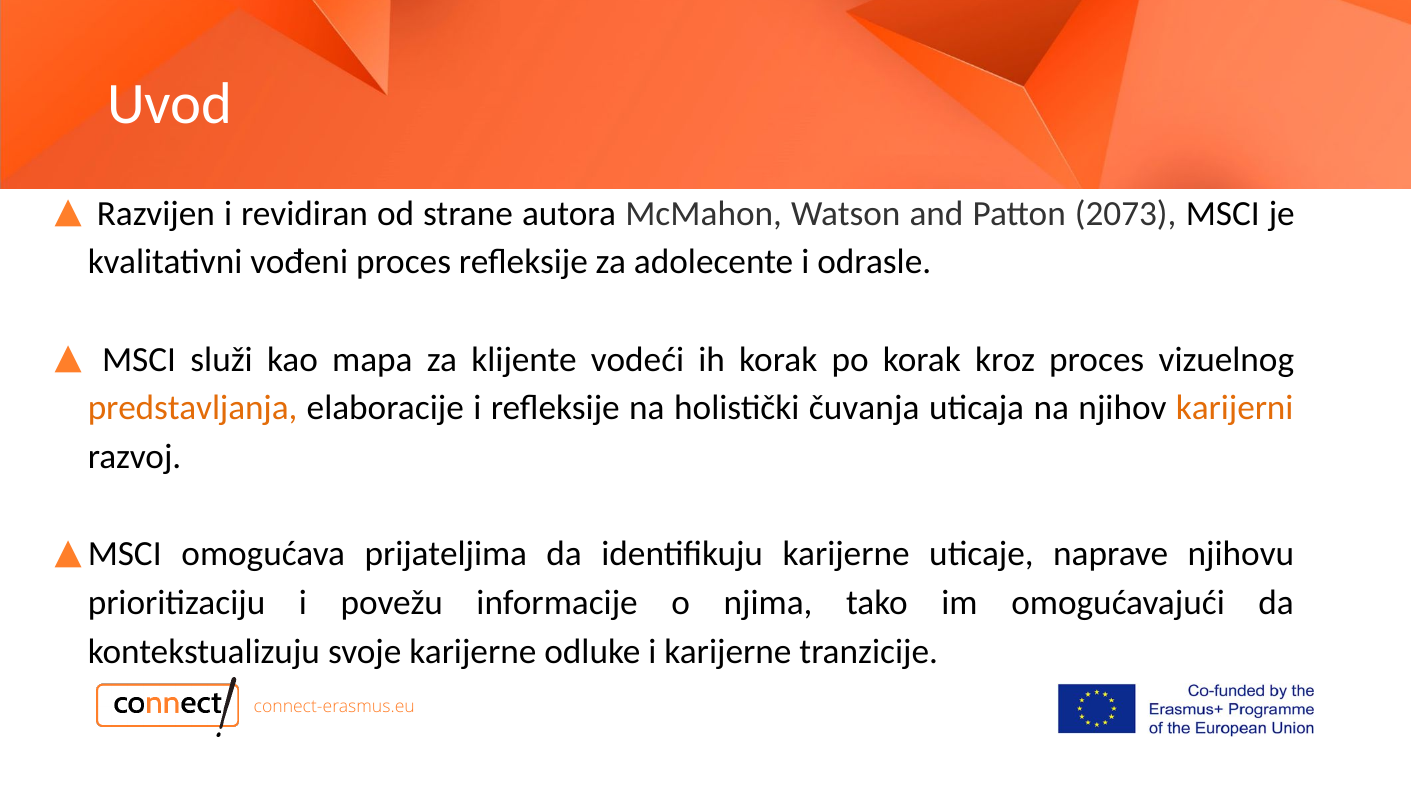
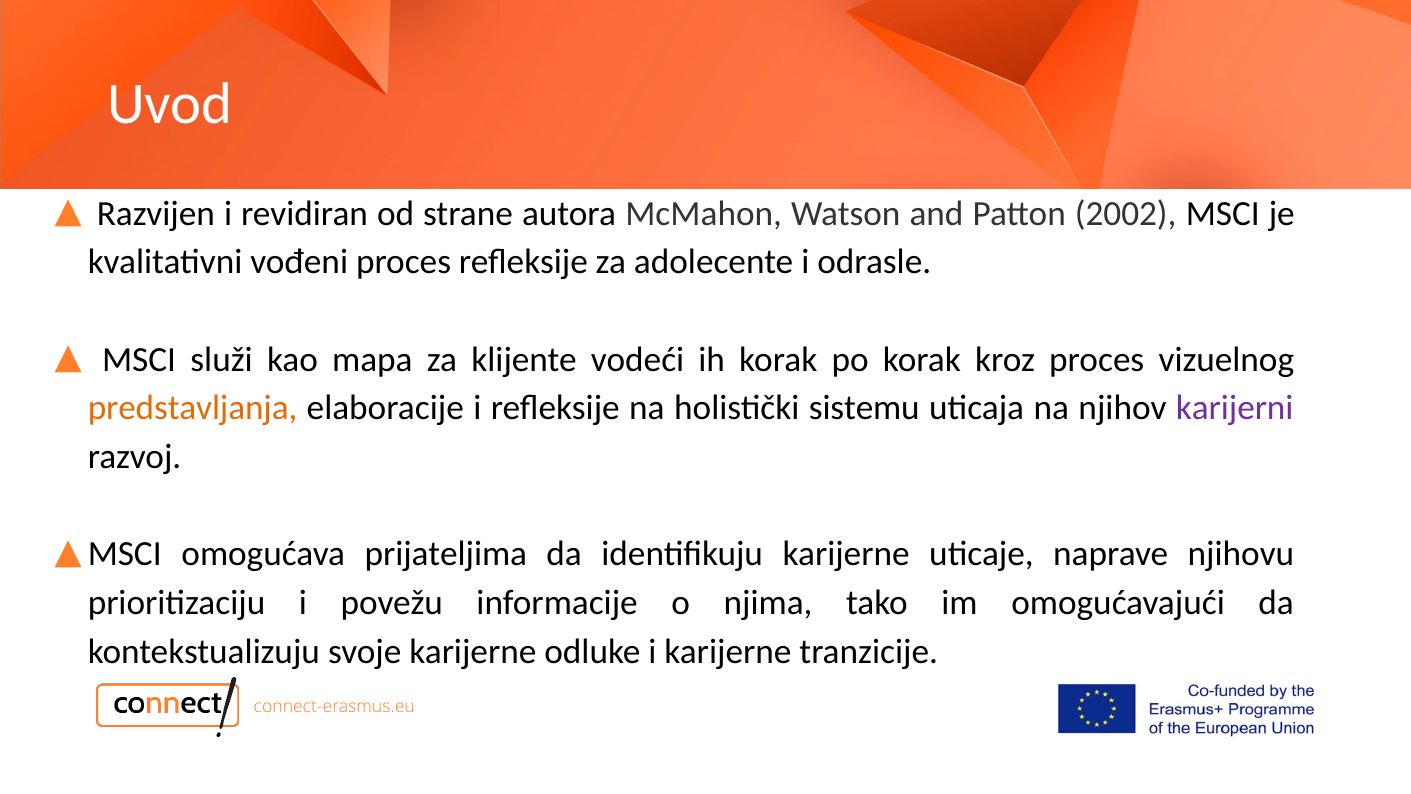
2073: 2073 -> 2002 (1126, 213)
čuvanja: čuvanja -> sistemu (864, 408)
karijerni colour: orange -> purple (1235, 408)
